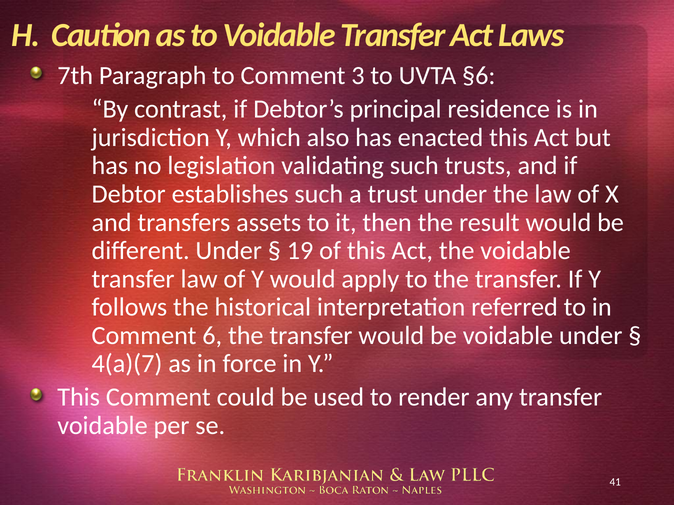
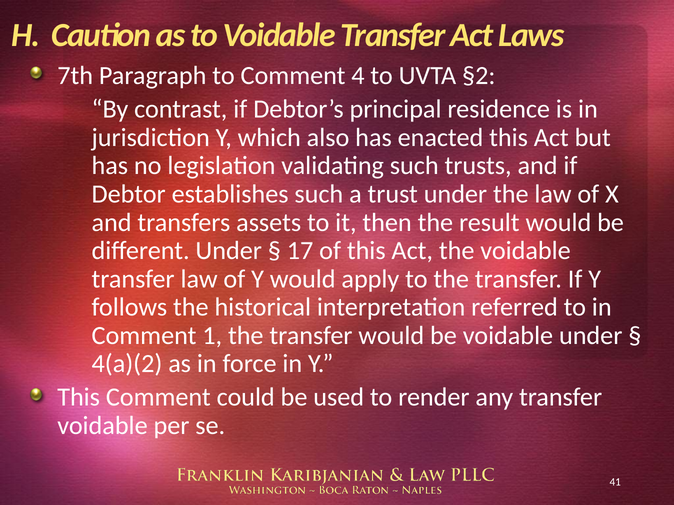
3: 3 -> 4 (358, 76)
§6: §6 -> §2 (479, 76)
19: 19 -> 17 (300, 251)
6: 6 -> 1 (212, 336)
4(a)(7: 4(a)(7 -> 4(a)(2 (127, 364)
